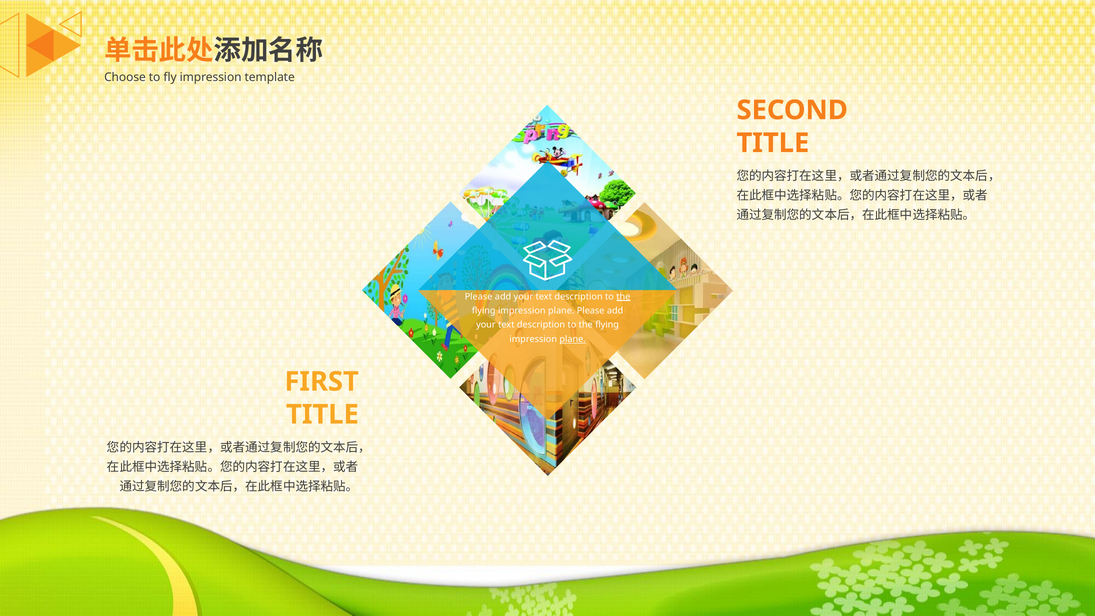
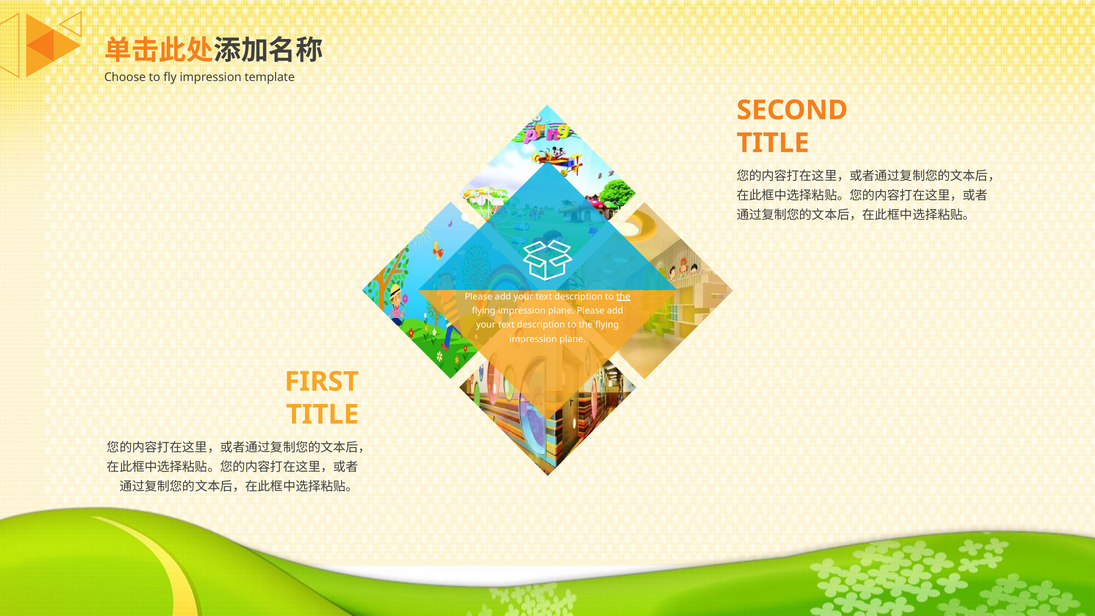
plane underline: present -> none (573, 339)
